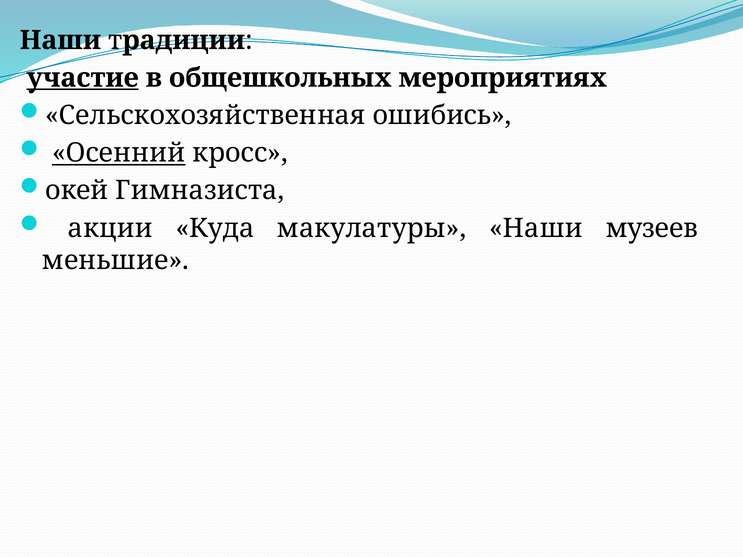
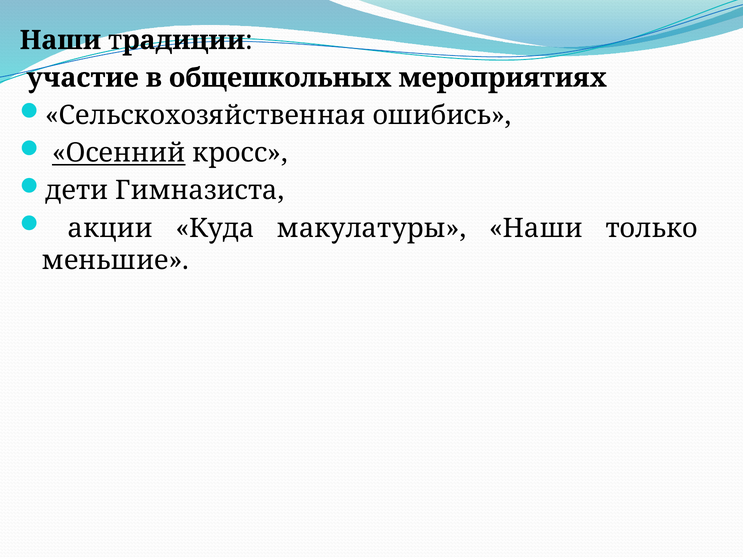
участие underline: present -> none (83, 78)
окей: окей -> дети (77, 191)
музеев: музеев -> только (652, 228)
